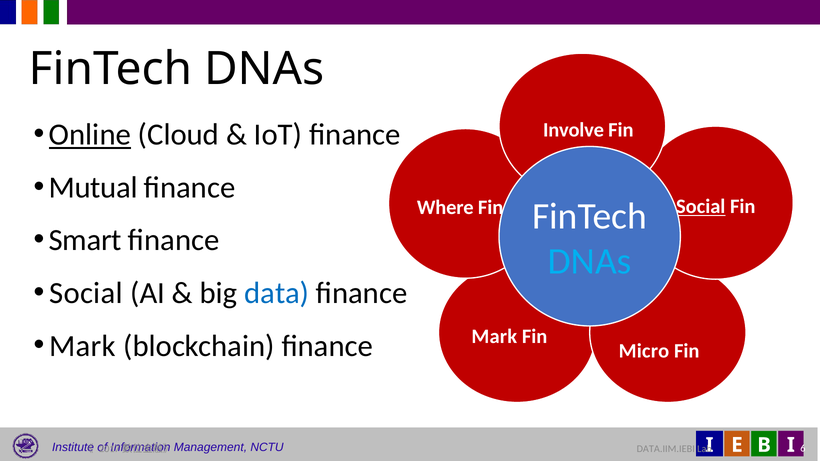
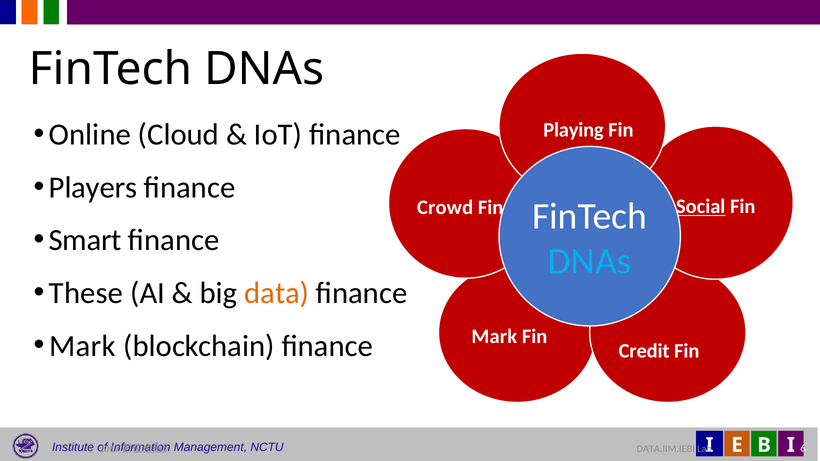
Online underline: present -> none (90, 135)
Involve: Involve -> Playing (573, 130)
Mutual: Mutual -> Players (93, 188)
Where: Where -> Crowd (445, 207)
Social: Social -> These (86, 293)
data colour: blue -> orange (277, 293)
Micro: Micro -> Credit (644, 351)
